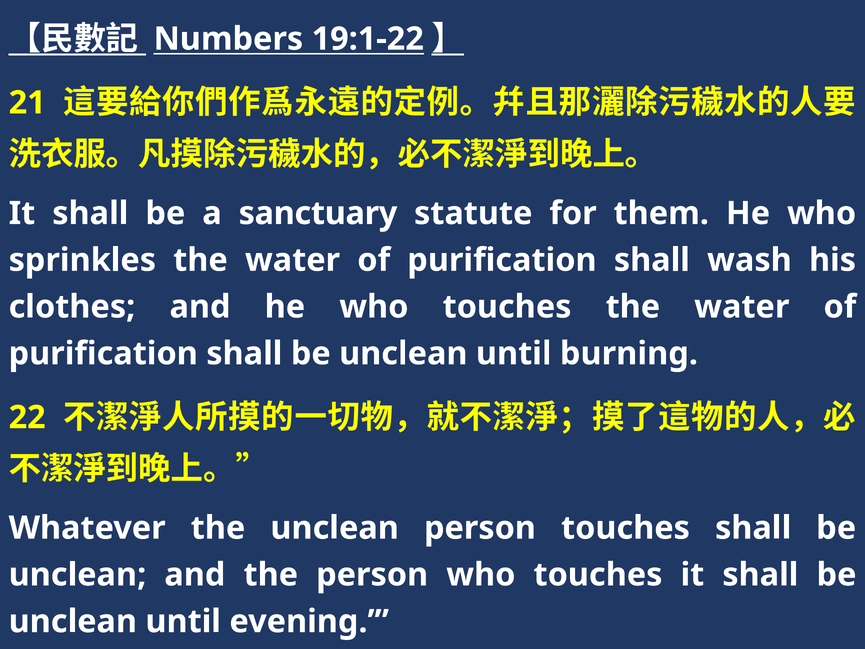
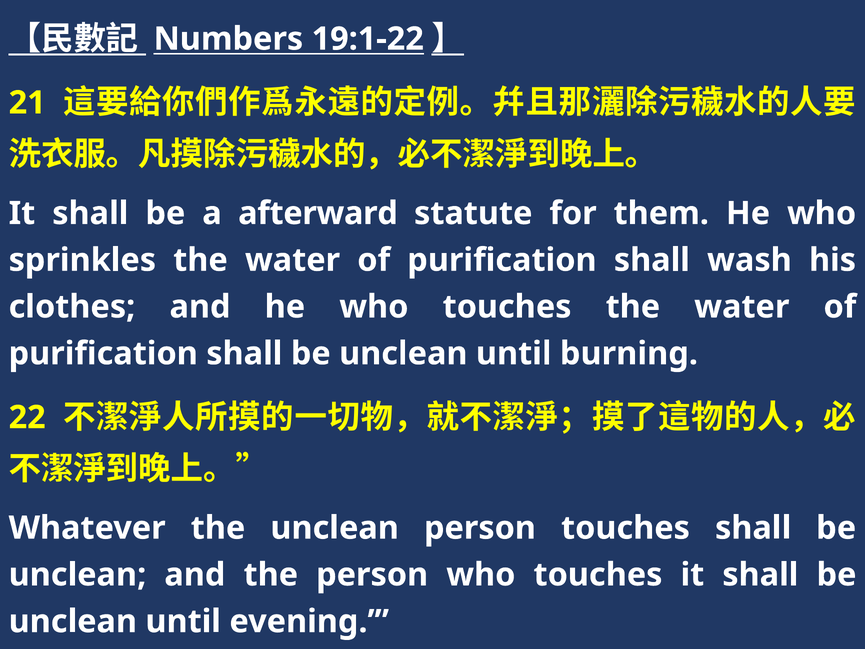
sanctuary: sanctuary -> afterward (318, 213)
